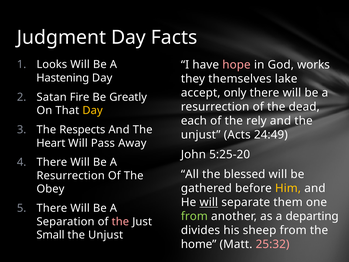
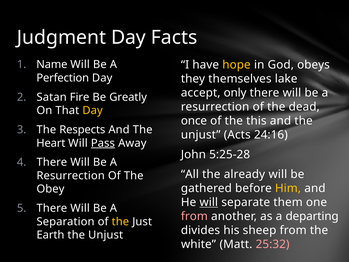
Looks: Looks -> Name (52, 64)
hope colour: pink -> yellow (236, 65)
works: works -> obeys (313, 65)
Hastening: Hastening -> Perfection (63, 78)
each: each -> once (194, 121)
rely: rely -> this (256, 121)
24:49: 24:49 -> 24:16 (271, 135)
Pass underline: none -> present (103, 143)
5:25-20: 5:25-20 -> 5:25-28 (230, 154)
blessed: blessed -> already (244, 174)
from colour: light green -> pink (194, 216)
the colour: pink -> yellow (120, 221)
Small: Small -> Earth (50, 235)
home: home -> white (199, 244)
